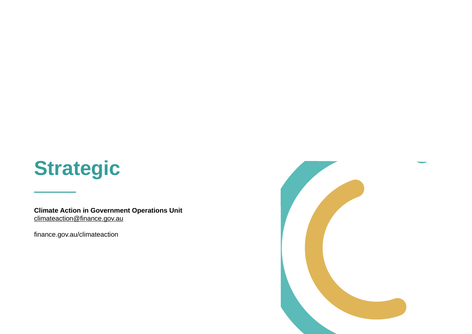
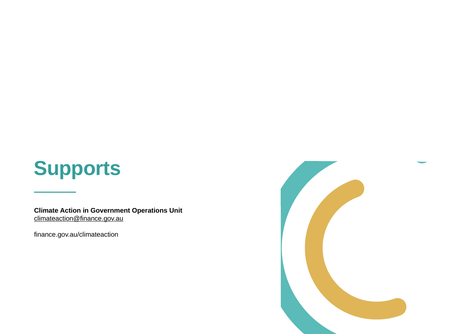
Strategic: Strategic -> Supports (77, 168)
